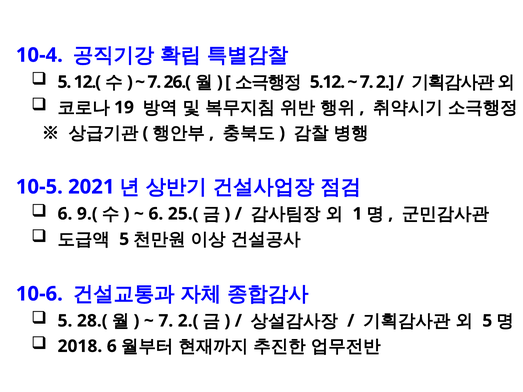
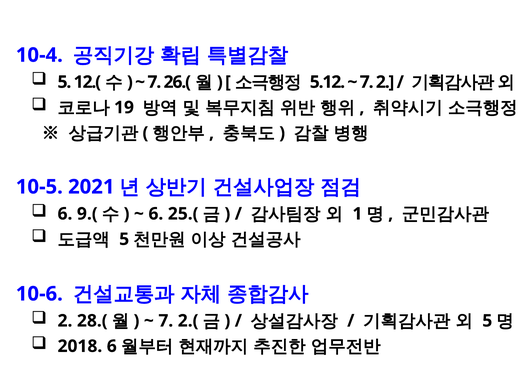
5: 5 -> 2 (65, 321)
